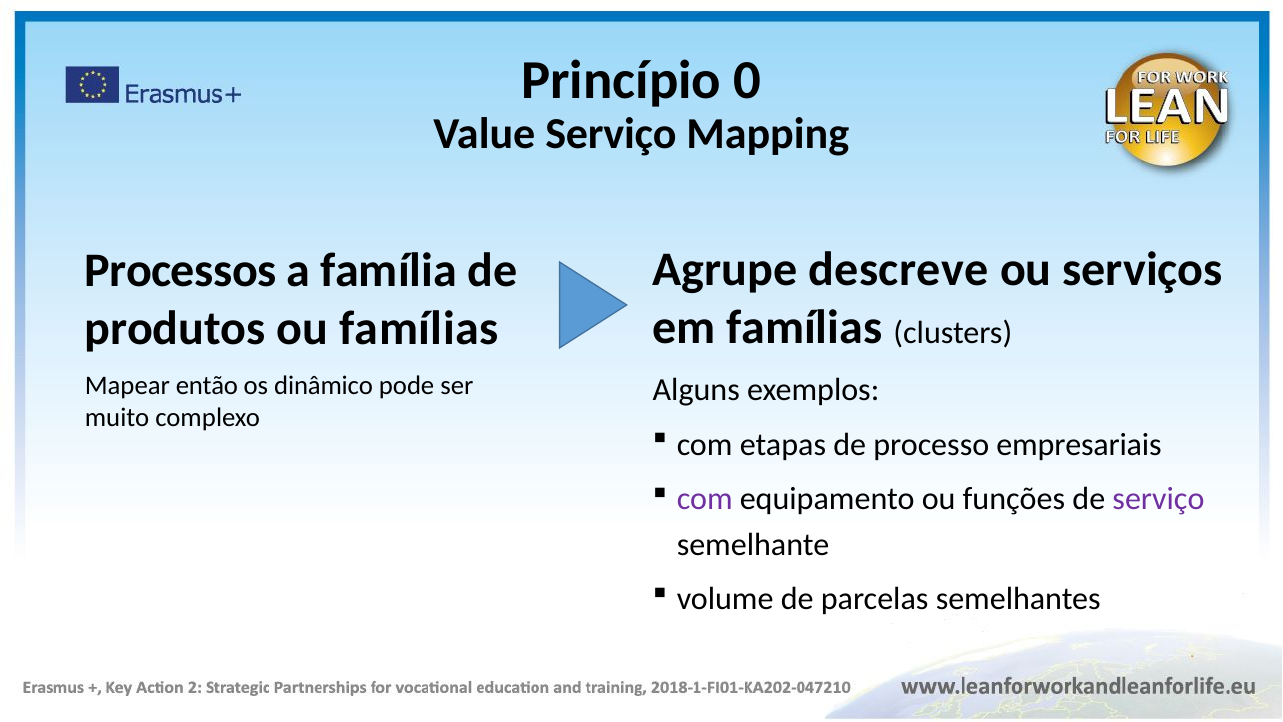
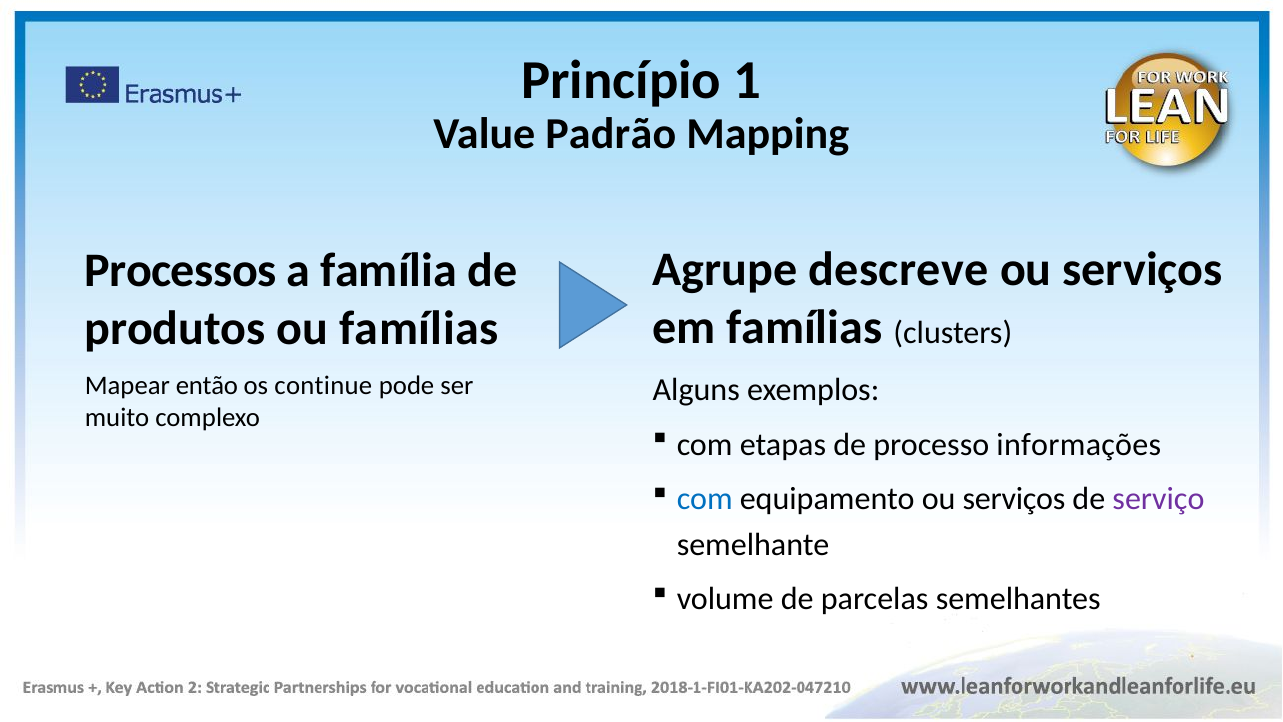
0: 0 -> 1 (747, 81)
Value Serviço: Serviço -> Padrão (611, 134)
dinâmico: dinâmico -> continue (323, 385)
empresariais: empresariais -> informações (1079, 444)
com colour: purple -> blue (705, 499)
equipamento ou funções: funções -> serviços (1014, 499)
